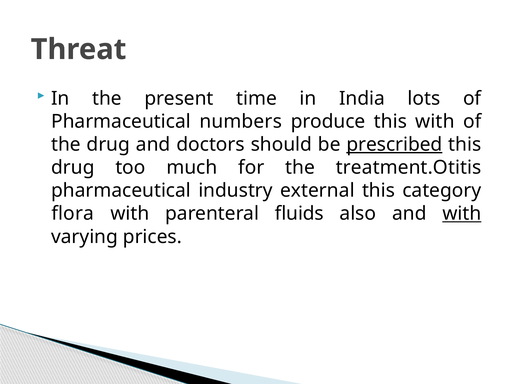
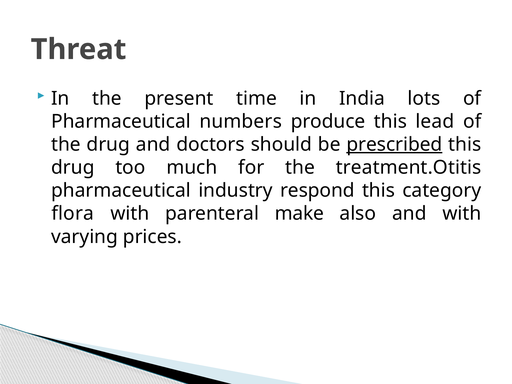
this with: with -> lead (435, 121)
external: external -> respond (317, 191)
fluids: fluids -> make (299, 214)
with underline: present -> none (462, 214)
